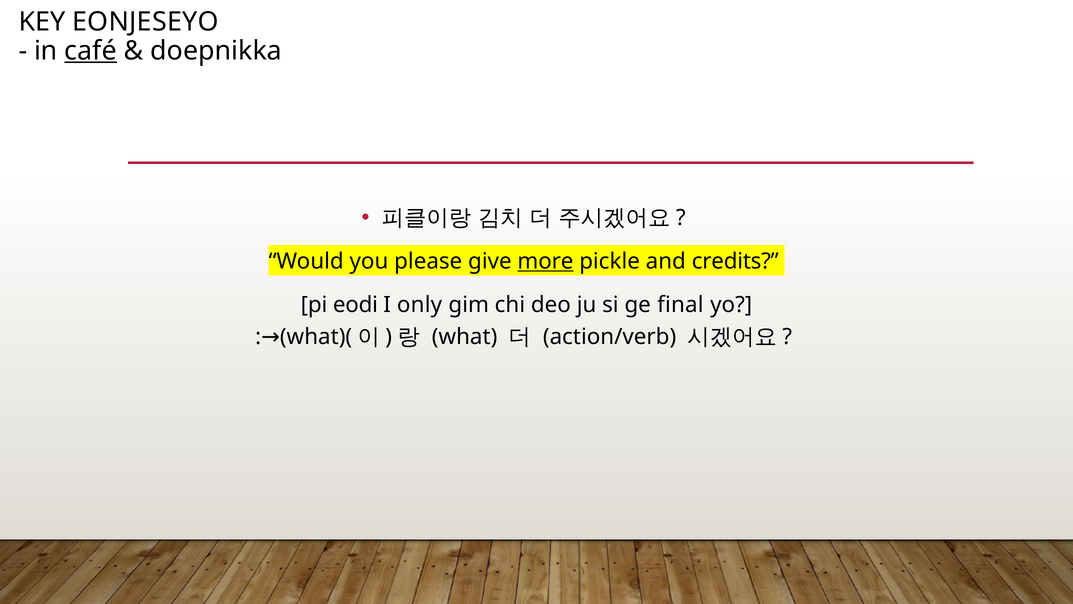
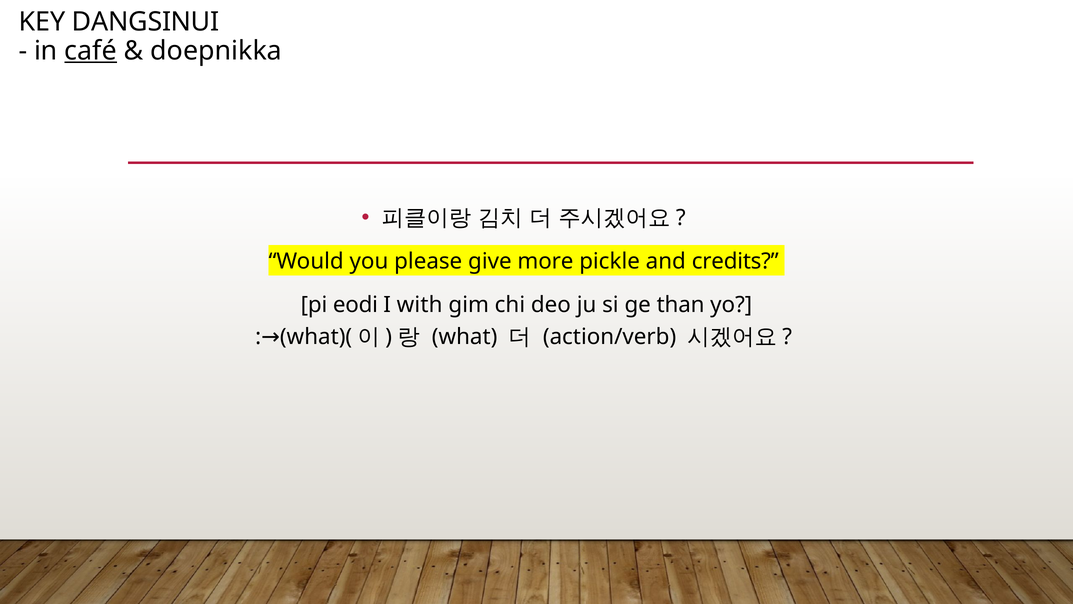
EONJESEYO: EONJESEYO -> DANGSINUI (146, 22)
more underline: present -> none (545, 261)
only: only -> with (420, 305)
final: final -> than (681, 305)
